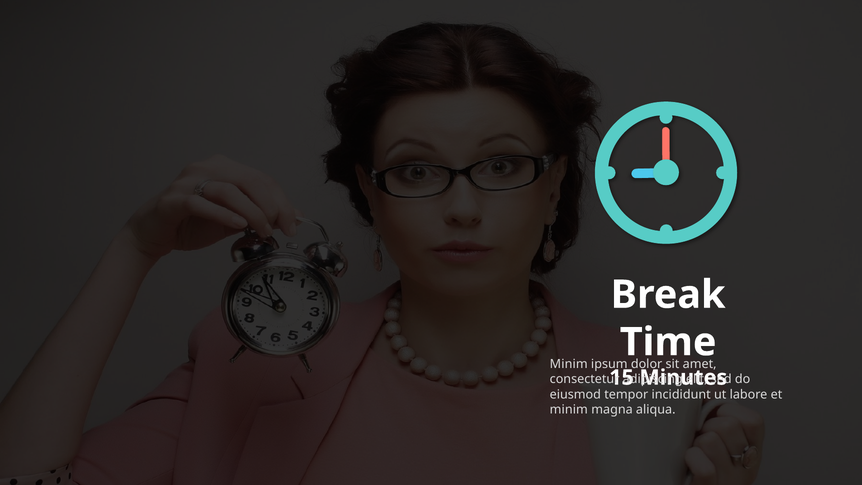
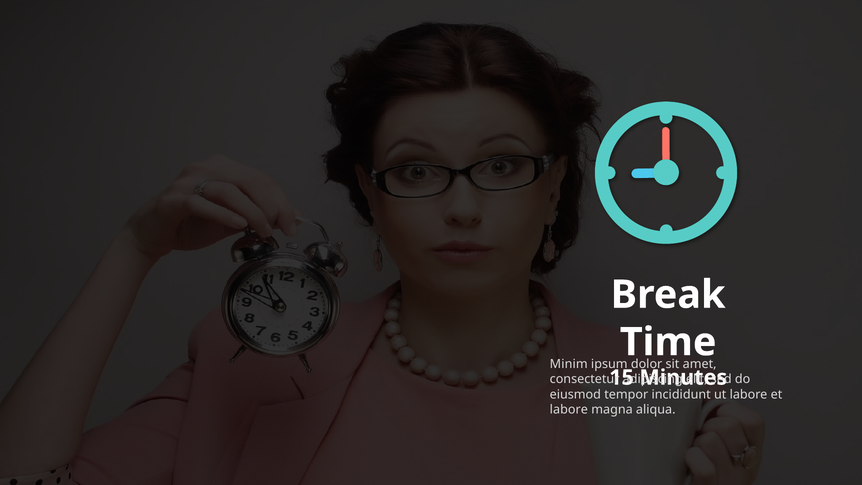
minim: minim -> labore (569, 409)
